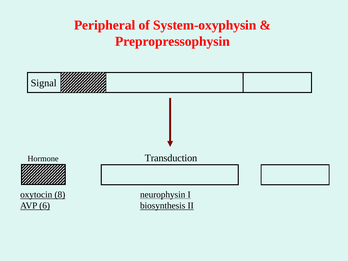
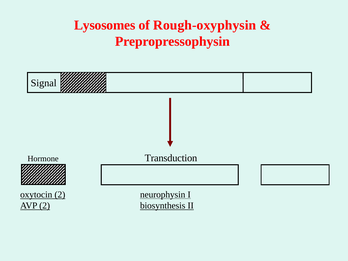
Peripheral: Peripheral -> Lysosomes (105, 25)
System-oxyphysin: System-oxyphysin -> Rough-oxyphysin (205, 25)
oxytocin 8: 8 -> 2 (60, 195)
AVP 6: 6 -> 2 (45, 206)
